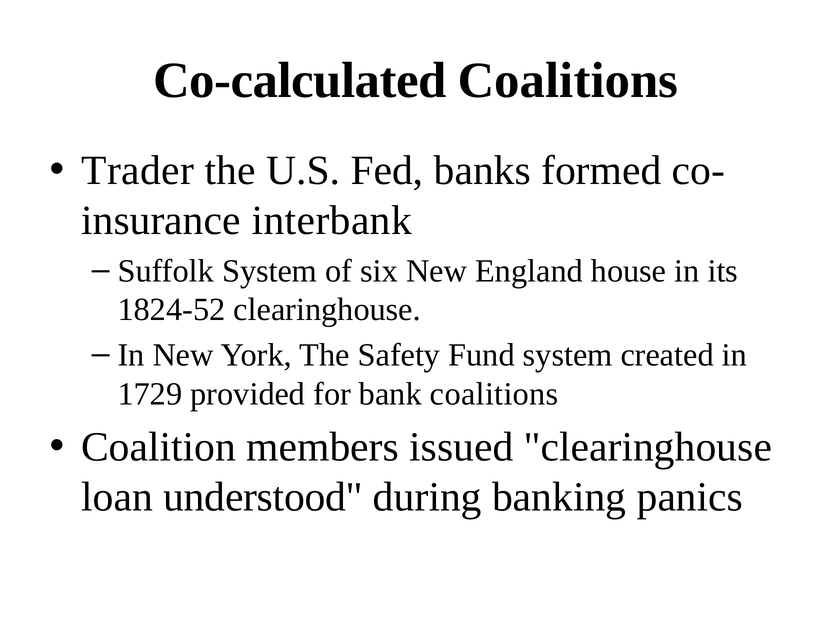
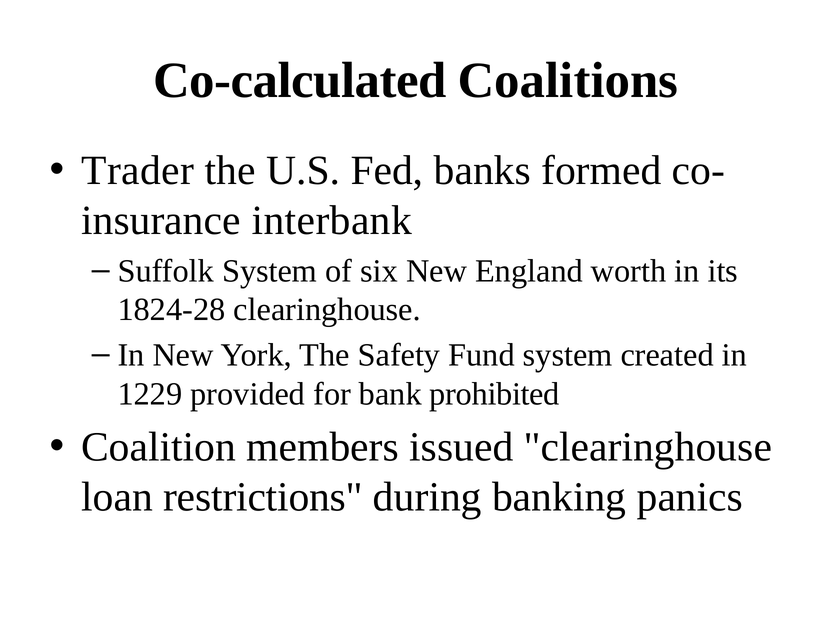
house: house -> worth (629, 271)
1824-52: 1824-52 -> 1824-28 (172, 310)
1729: 1729 -> 1229 (150, 394)
bank coalitions: coalitions -> prohibited (495, 394)
understood: understood -> restrictions (263, 498)
